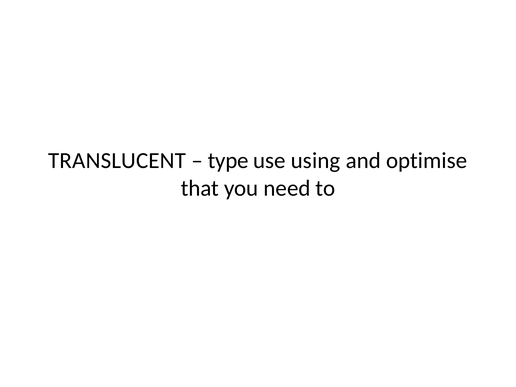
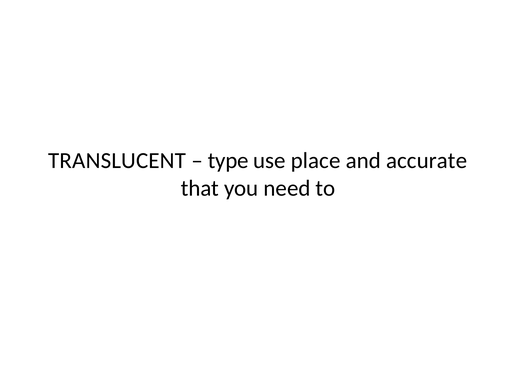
using: using -> place (316, 161)
optimise: optimise -> accurate (427, 161)
